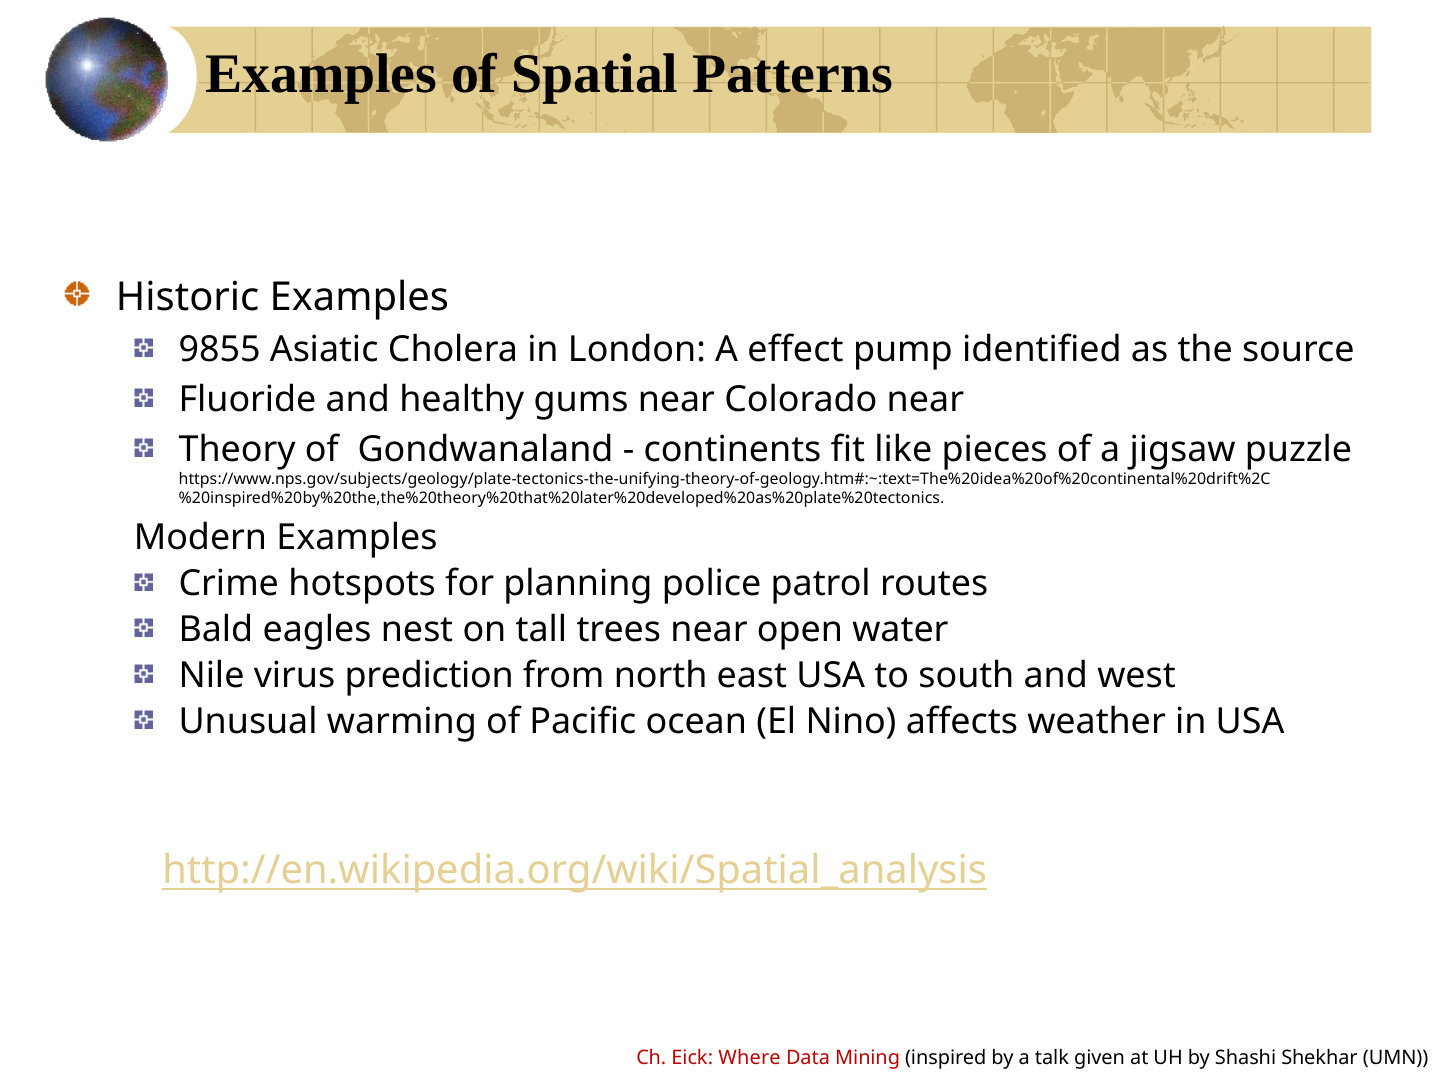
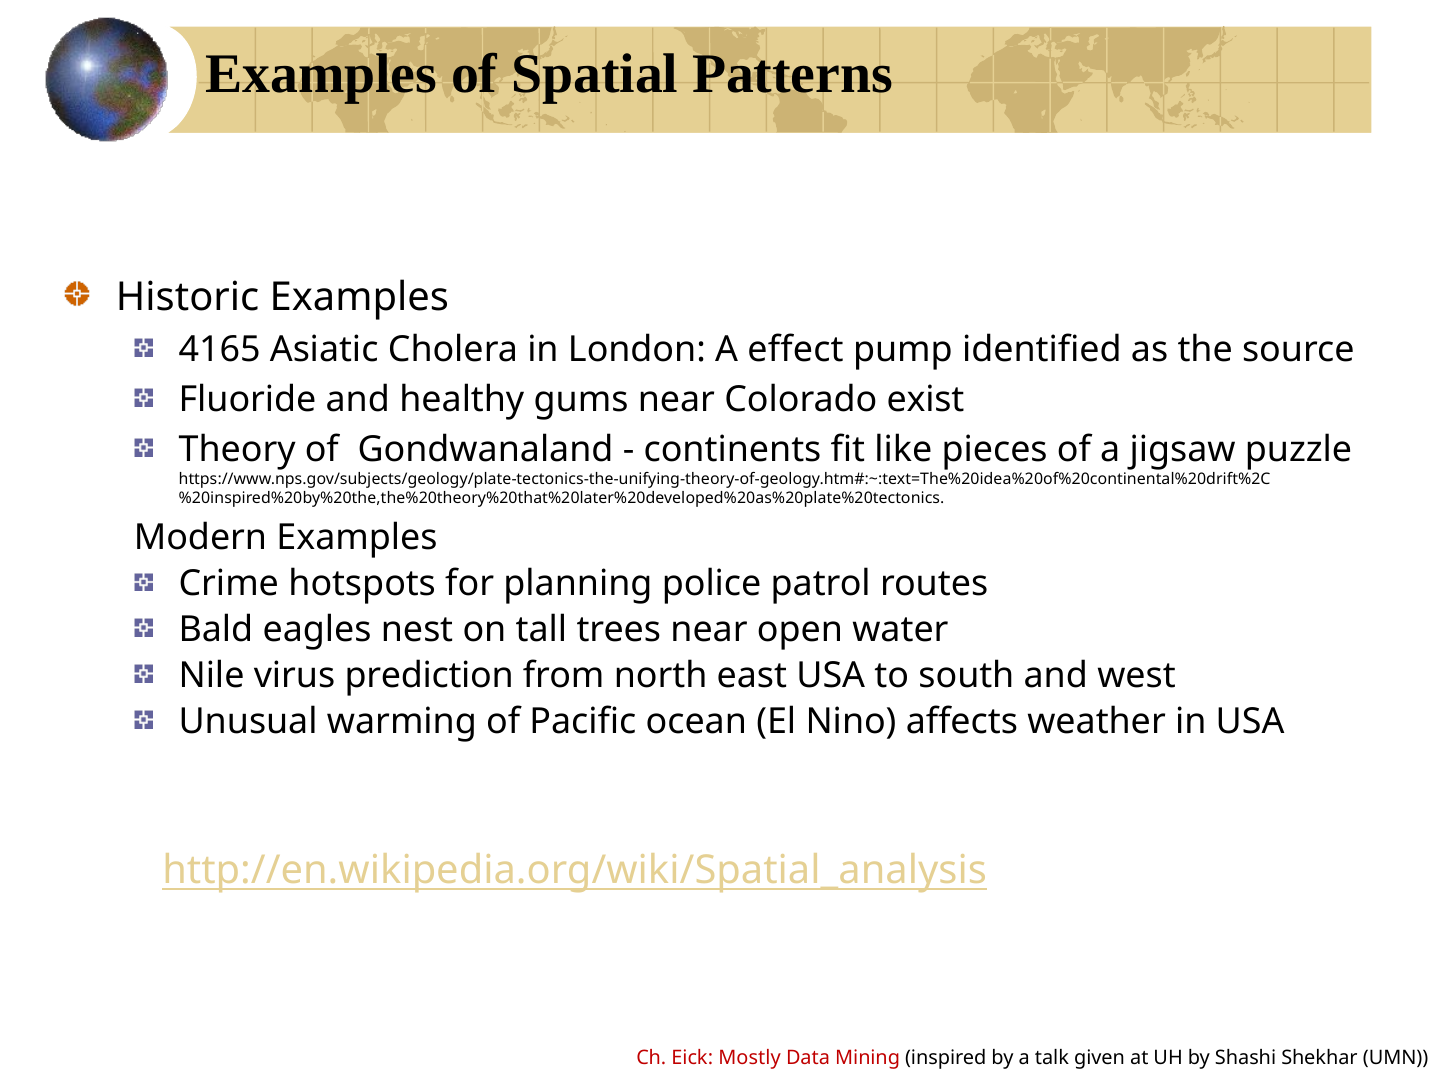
9855: 9855 -> 4165 (220, 349)
Colorado near: near -> exist (926, 399)
Where: Where -> Mostly (750, 1057)
